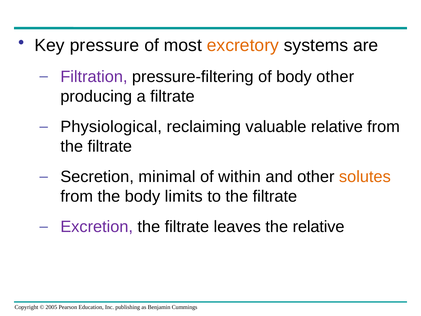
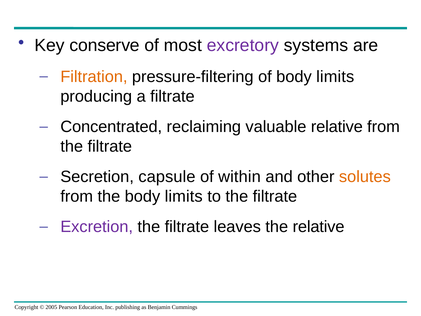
pressure: pressure -> conserve (105, 45)
excretory colour: orange -> purple (243, 45)
Filtration colour: purple -> orange (94, 77)
of body other: other -> limits (335, 77)
Physiological: Physiological -> Concentrated (111, 127)
minimal: minimal -> capsule (167, 177)
